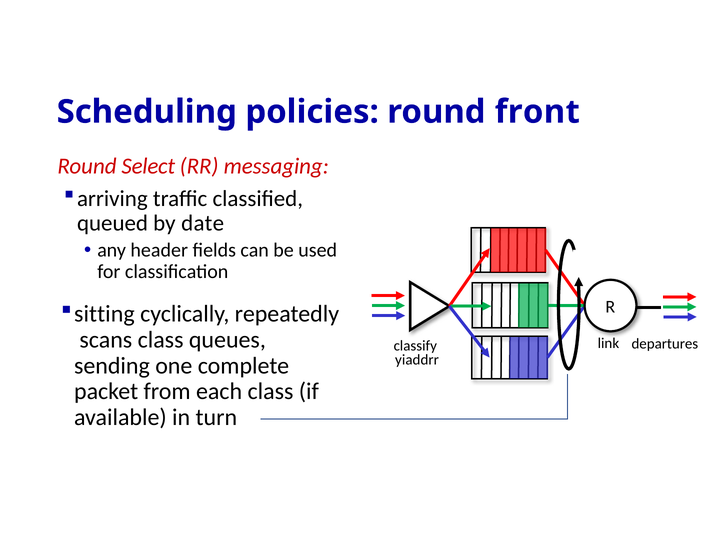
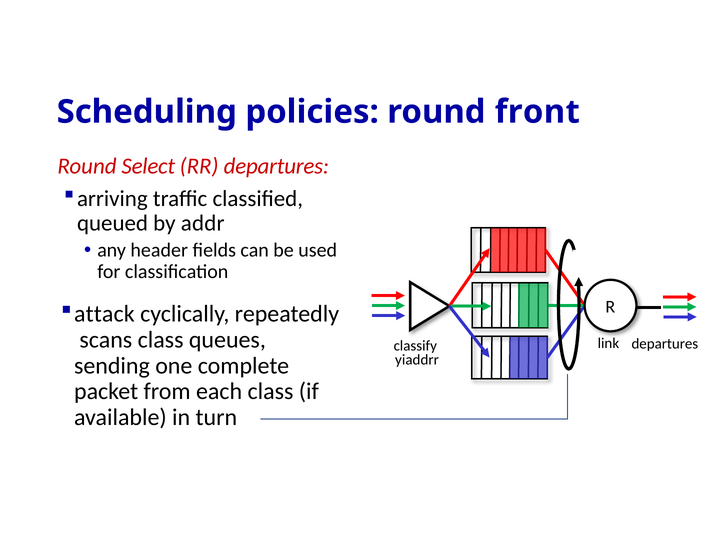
RR messaging: messaging -> departures (276, 166)
date: date -> addr (203, 223)
sitting: sitting -> attack (104, 314)
